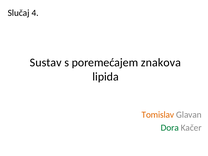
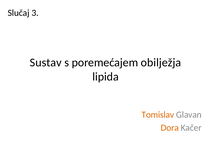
4: 4 -> 3 (35, 13)
znakova: znakova -> obilježja (161, 63)
Dora colour: green -> orange (170, 128)
